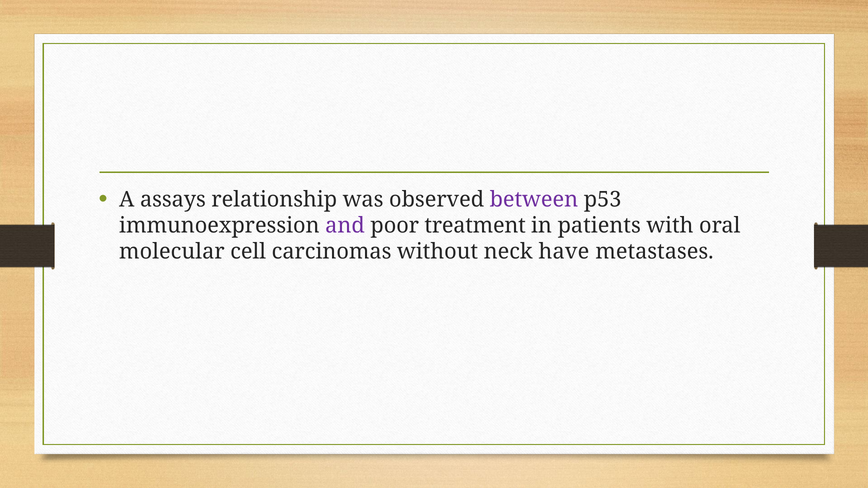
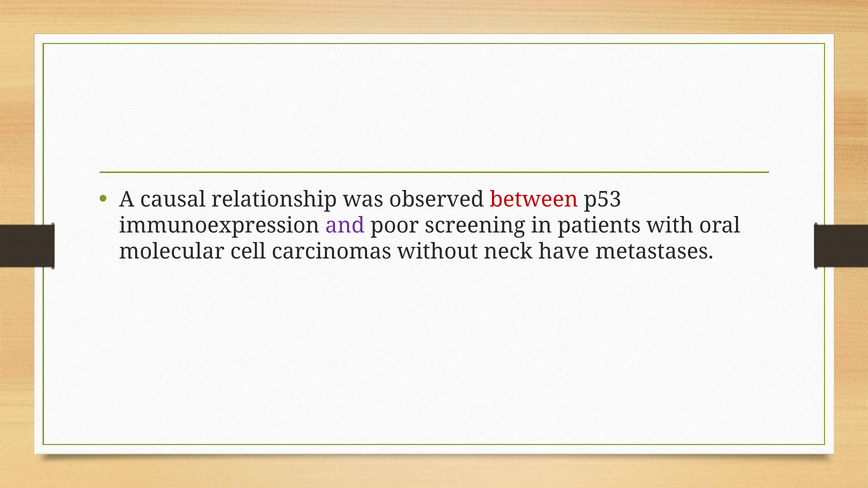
assays: assays -> causal (173, 200)
between colour: purple -> red (534, 200)
treatment: treatment -> screening (475, 226)
